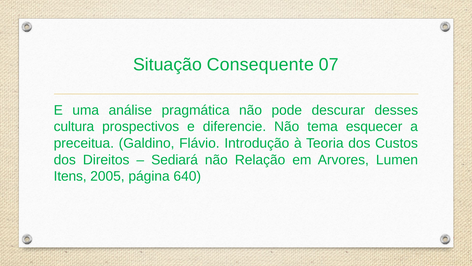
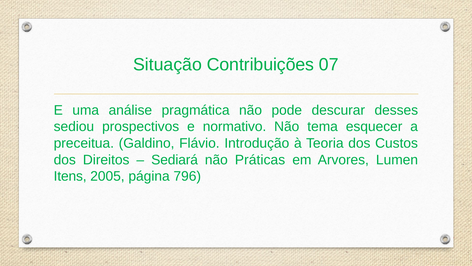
Consequente: Consequente -> Contribuições (260, 64)
cultura: cultura -> sediou (74, 127)
diferencie: diferencie -> normativo (235, 127)
Relação: Relação -> Práticas (260, 160)
640: 640 -> 796 (187, 176)
